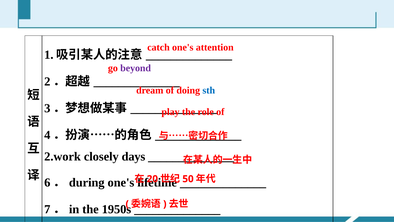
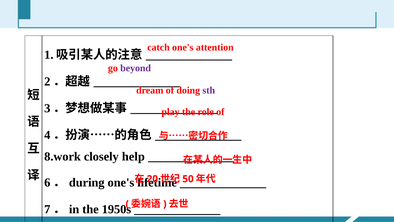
sth colour: blue -> purple (209, 90)
2.work: 2.work -> 8.work (63, 156)
days: days -> help (133, 156)
